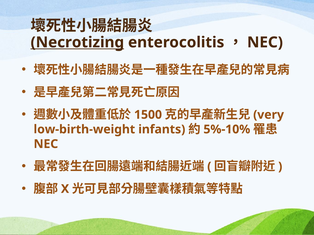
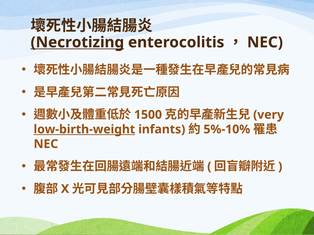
low-birth-weight underline: none -> present (84, 130)
